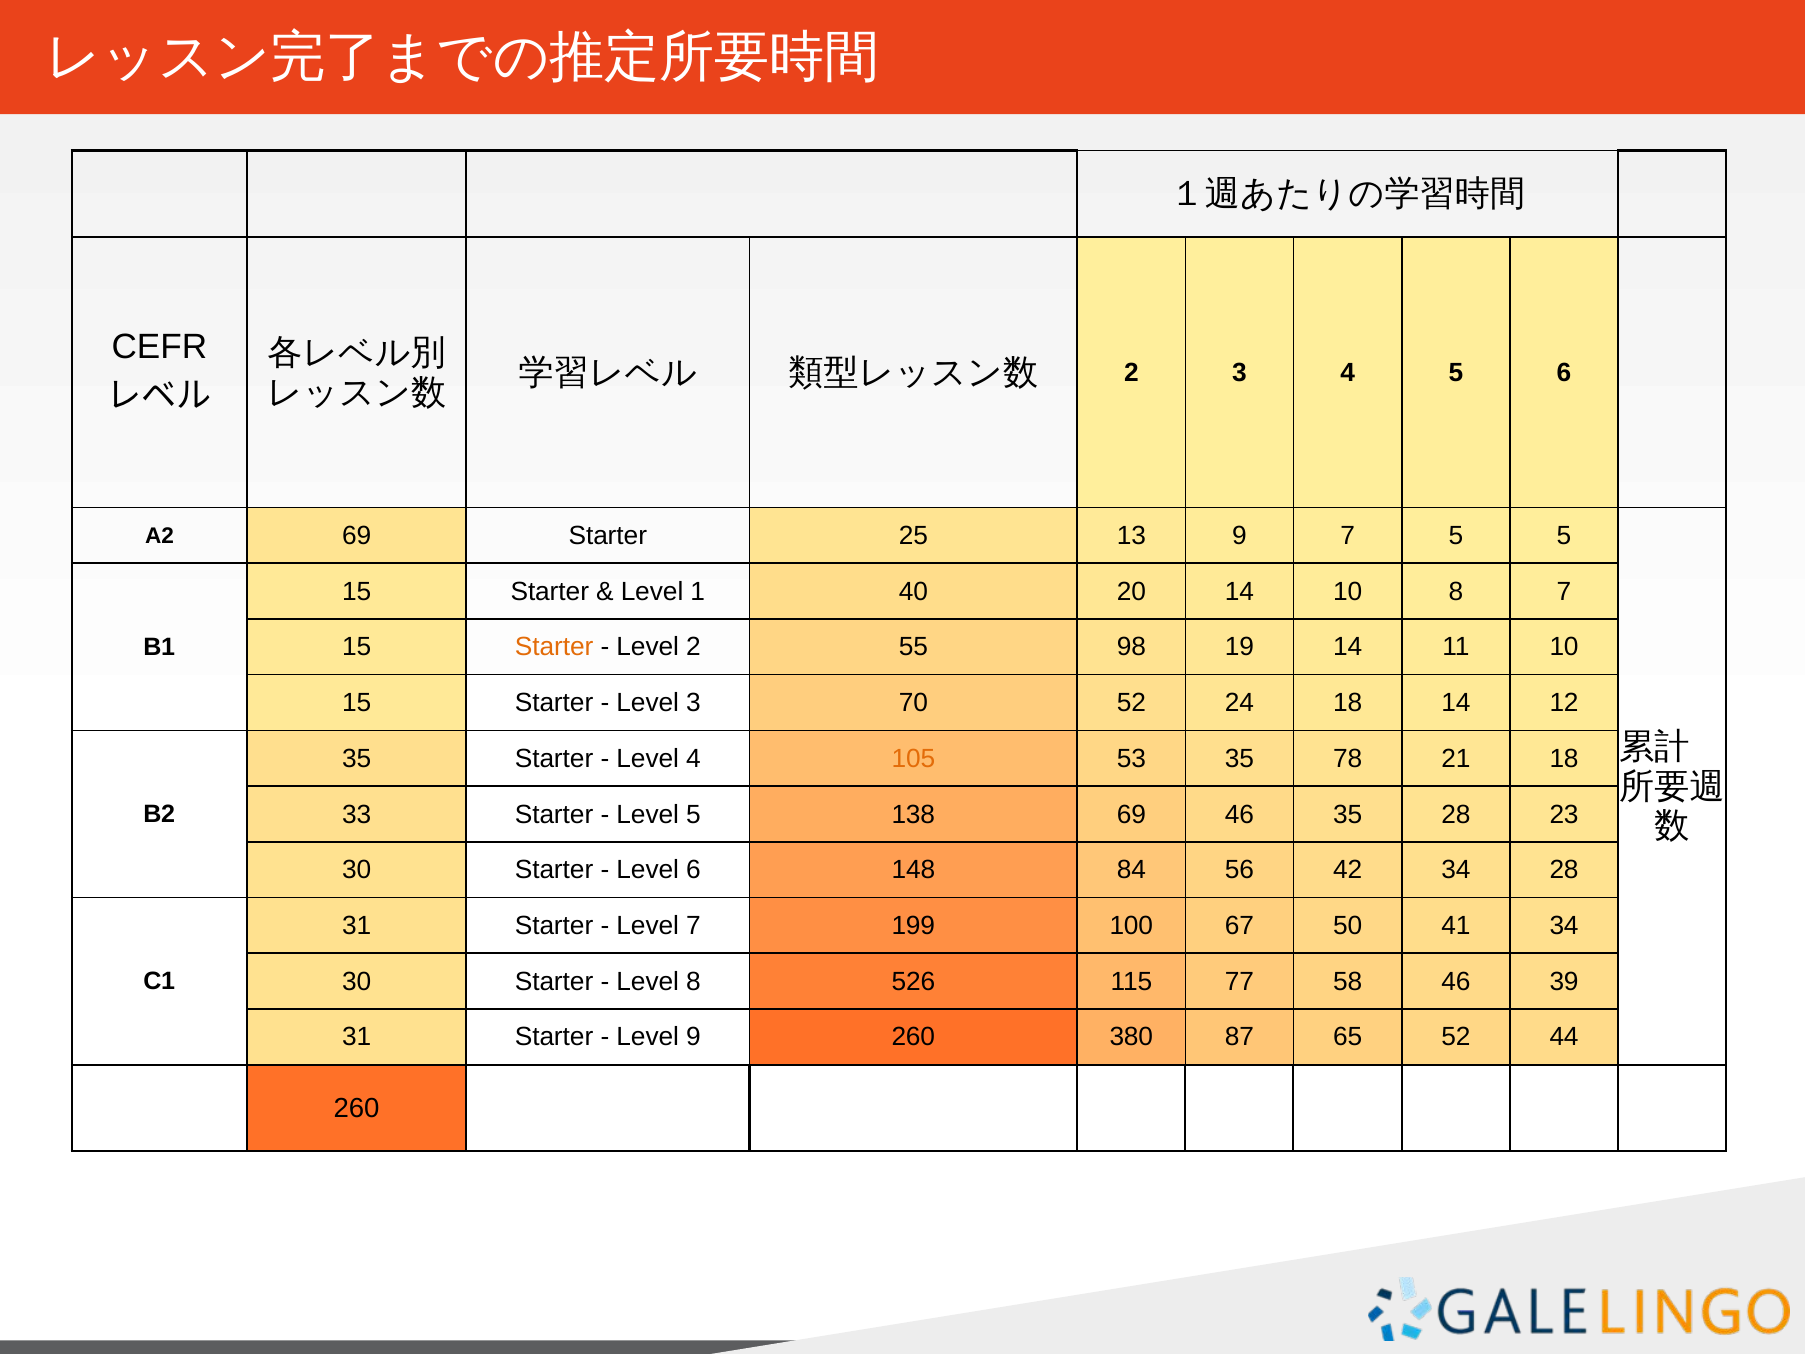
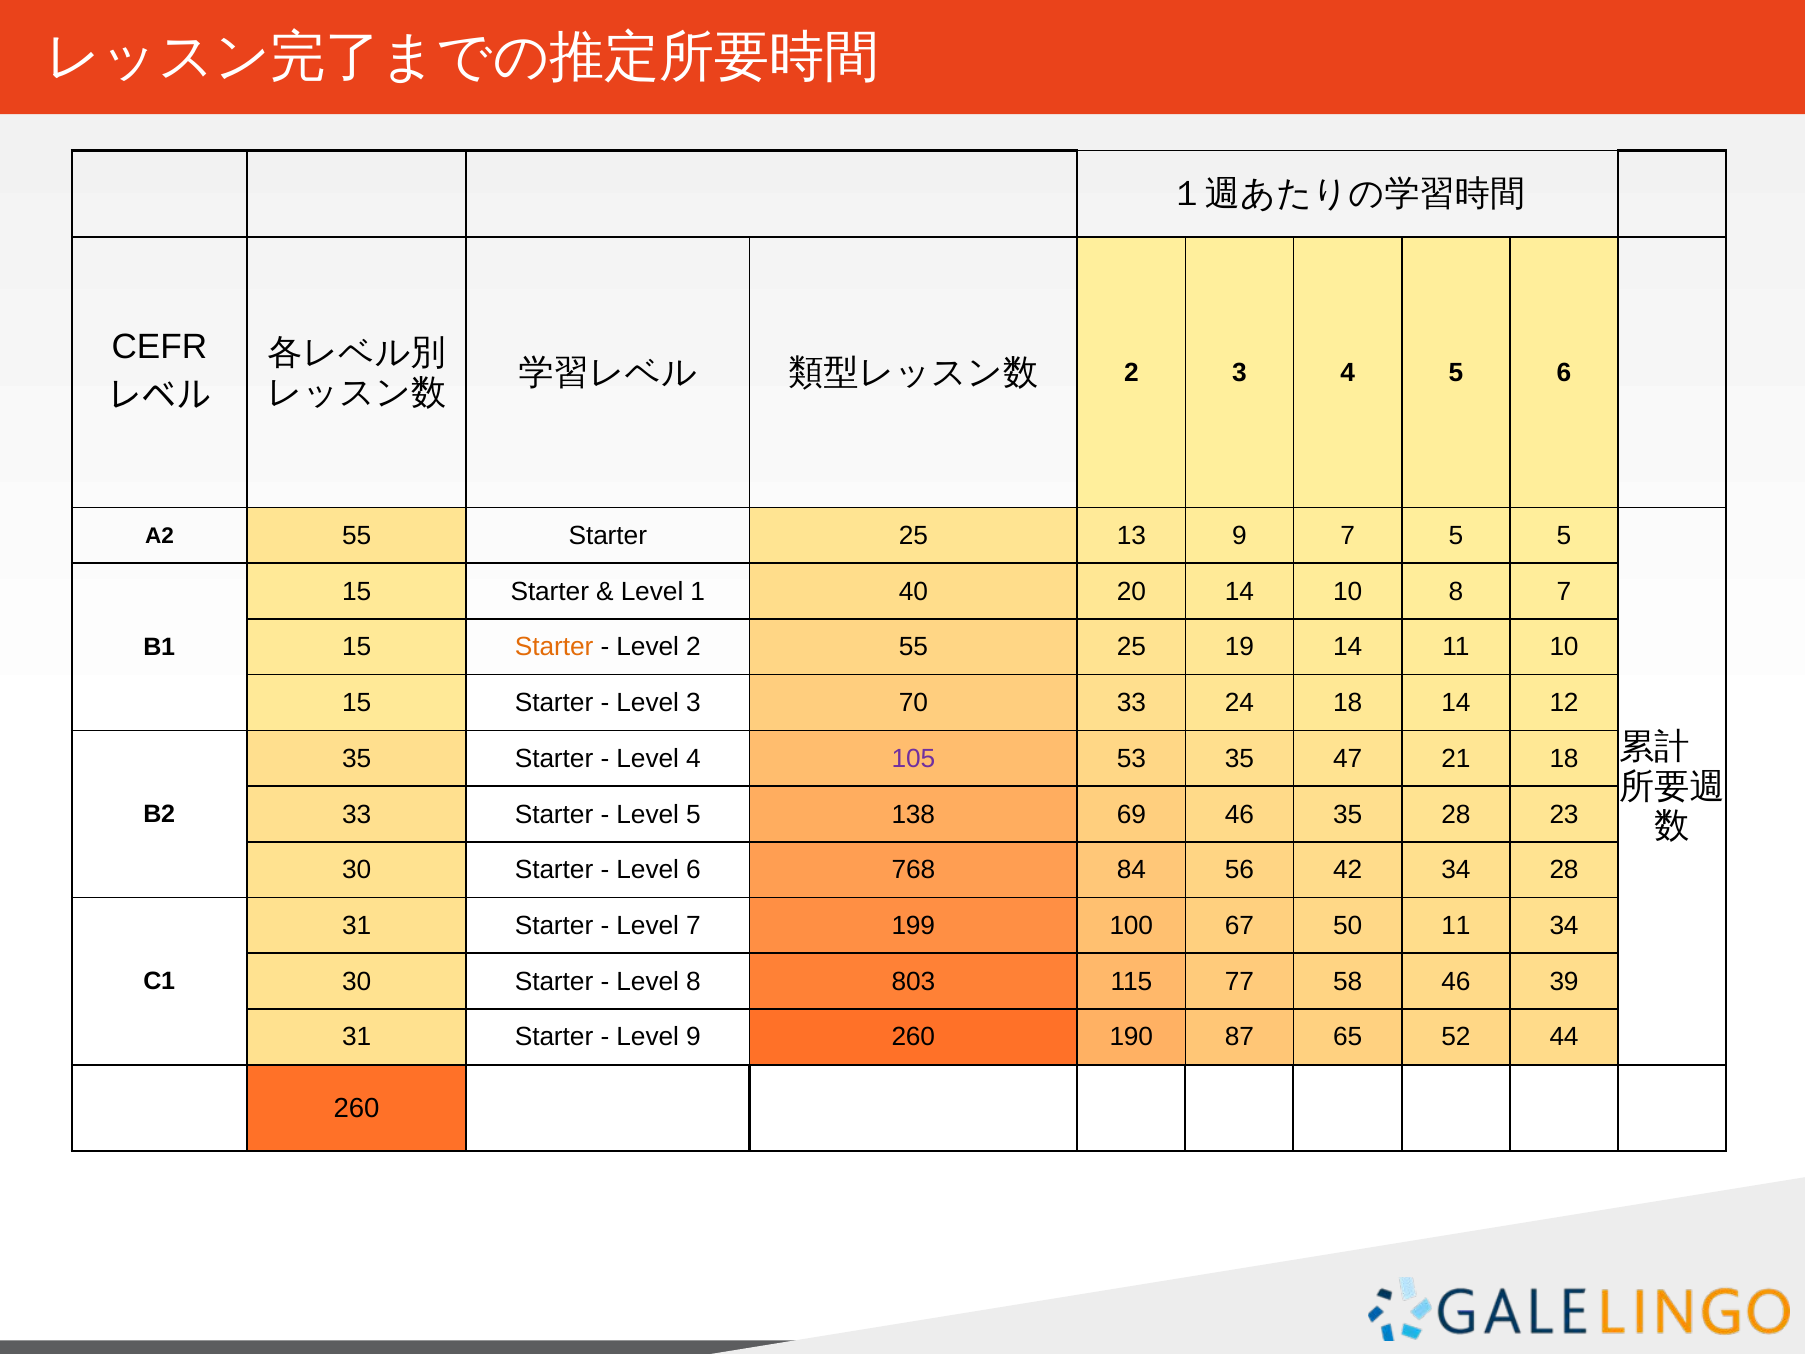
A2 69: 69 -> 55 (357, 536)
55 98: 98 -> 25 (1131, 647)
70 52: 52 -> 33 (1131, 703)
105 colour: orange -> purple (913, 759)
78: 78 -> 47 (1348, 759)
148: 148 -> 768 (913, 870)
50 41: 41 -> 11 (1456, 926)
526: 526 -> 803 (913, 981)
380: 380 -> 190 (1131, 1037)
